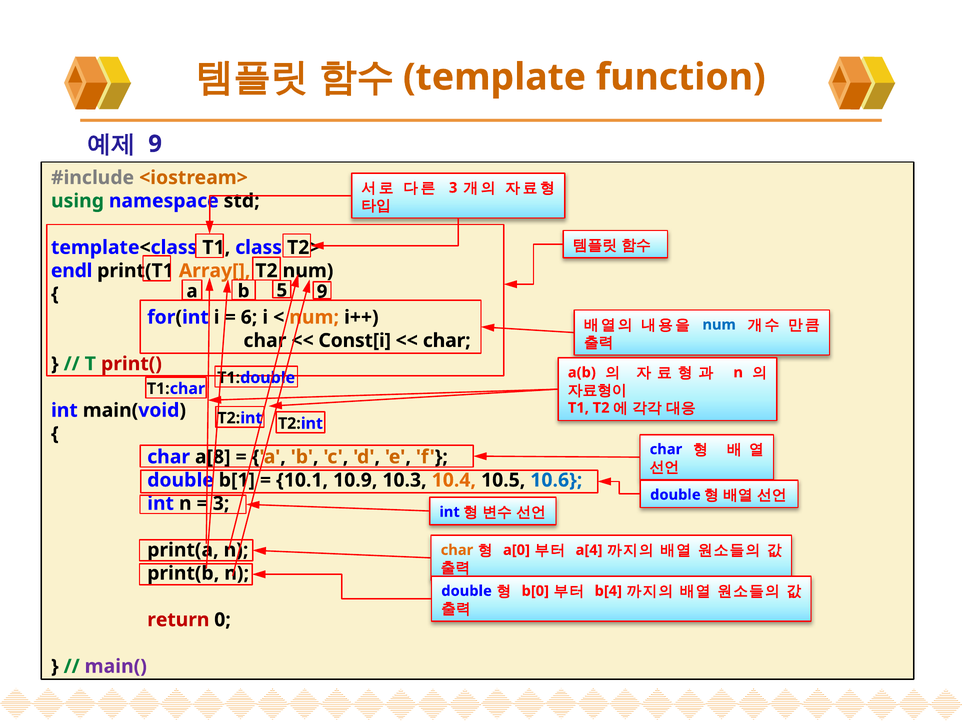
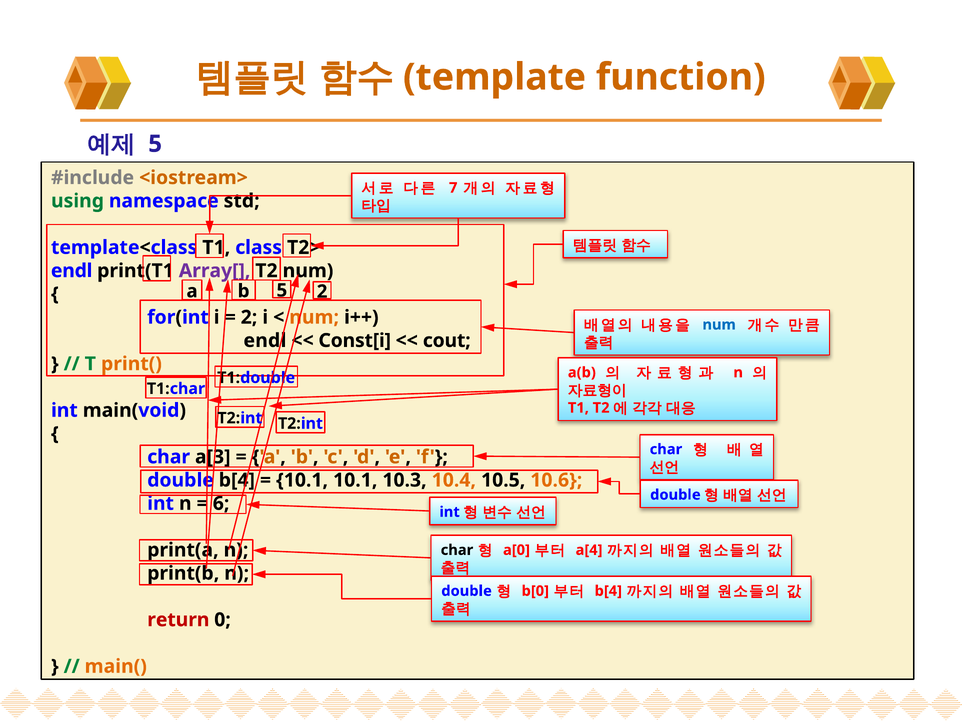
9: 9 -> 5 (155, 144)
3: 3 -> 7 (453, 188)
Array[ colour: orange -> purple (215, 271)
b 9: 9 -> 2 (322, 291)
6: 6 -> 2 (249, 317)
char: char -> endl (265, 340)
char: char -> cout (447, 340)
print( colour: red -> orange (131, 364)
a[8: a[8 -> a[3 (213, 457)
double b[1: b[1 -> b[4 (237, 480)
10.1 10.9: 10.9 -> 10.1 (355, 480)
10.6 colour: blue -> orange (556, 480)
3: 3 -> 6 (221, 503)
char colour: orange -> black (457, 550)
main( colour: purple -> orange (116, 666)
